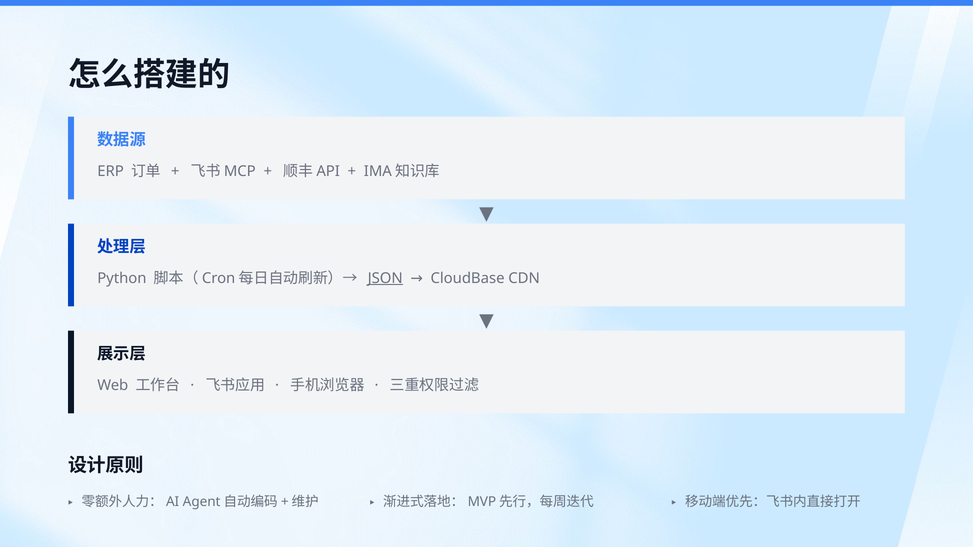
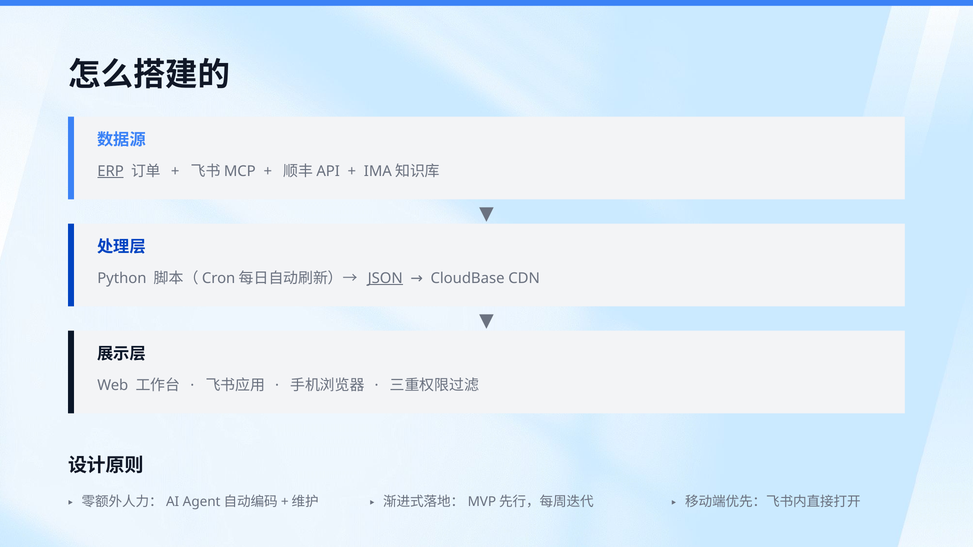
ERP underline: none -> present (111, 171)
